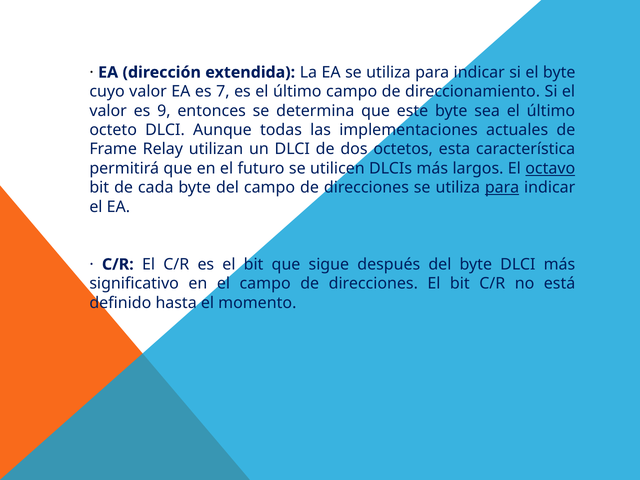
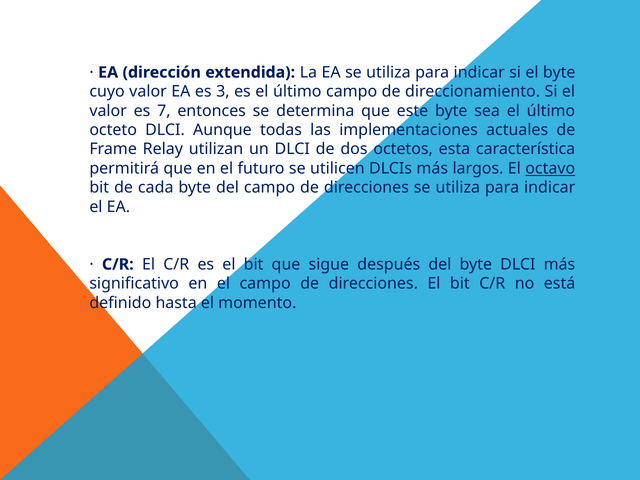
7: 7 -> 3 (223, 92)
9: 9 -> 7 (164, 111)
para underline: present -> none (502, 188)
